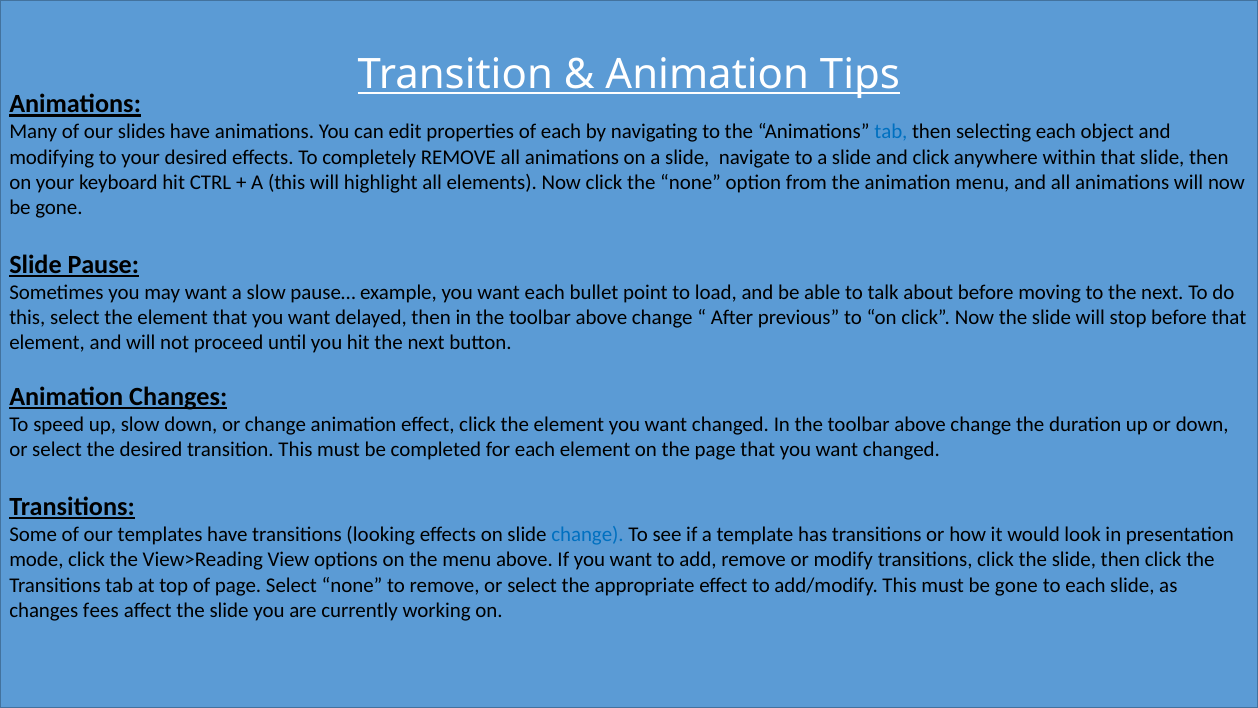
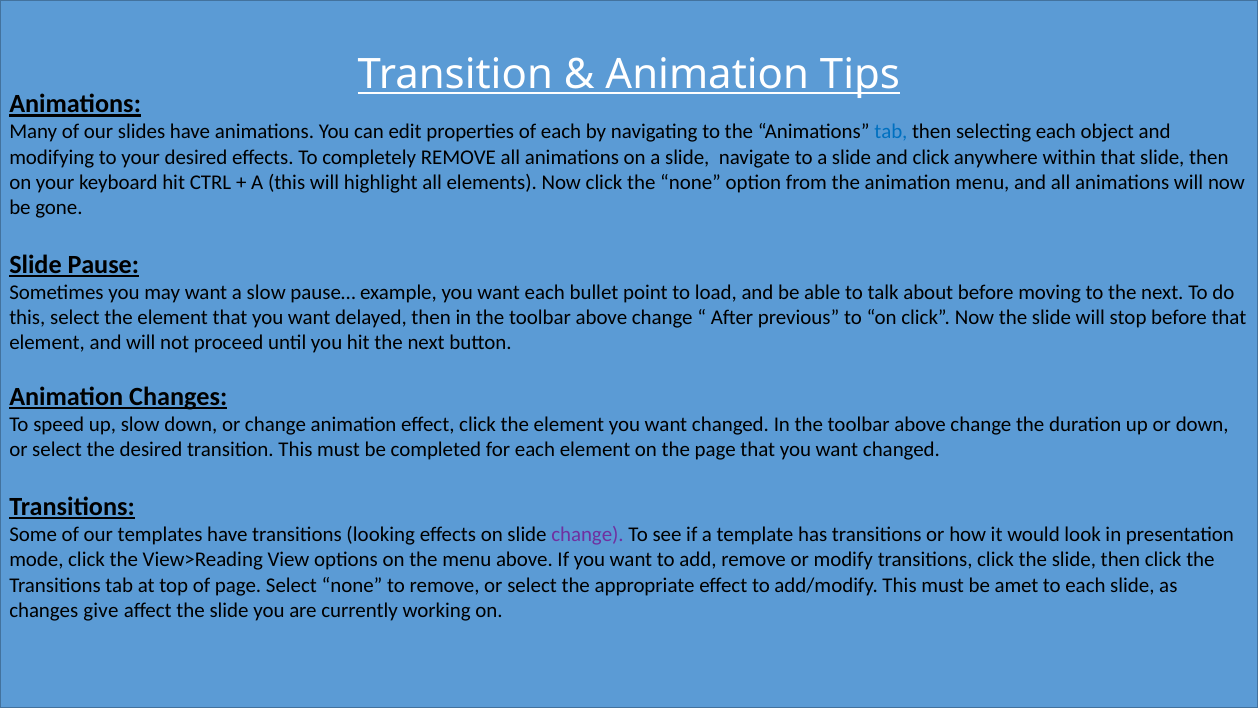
change colour: blue -> purple (588, 534)
must be gone: gone -> amet (1017, 585)
fees: fees -> give (101, 610)
